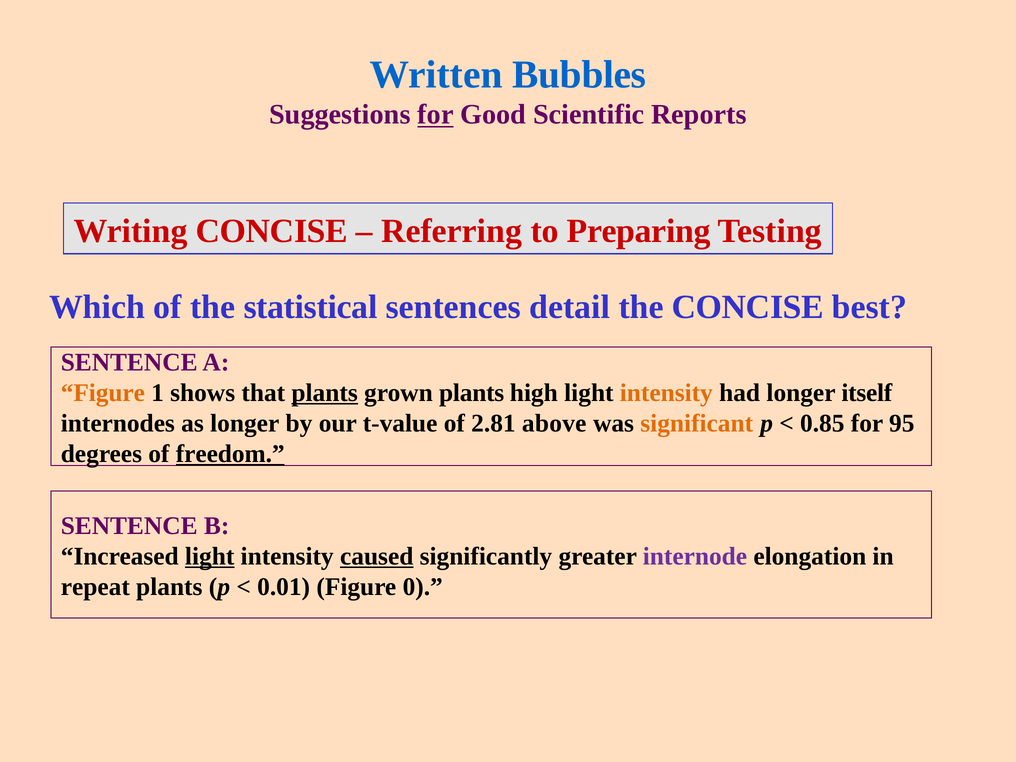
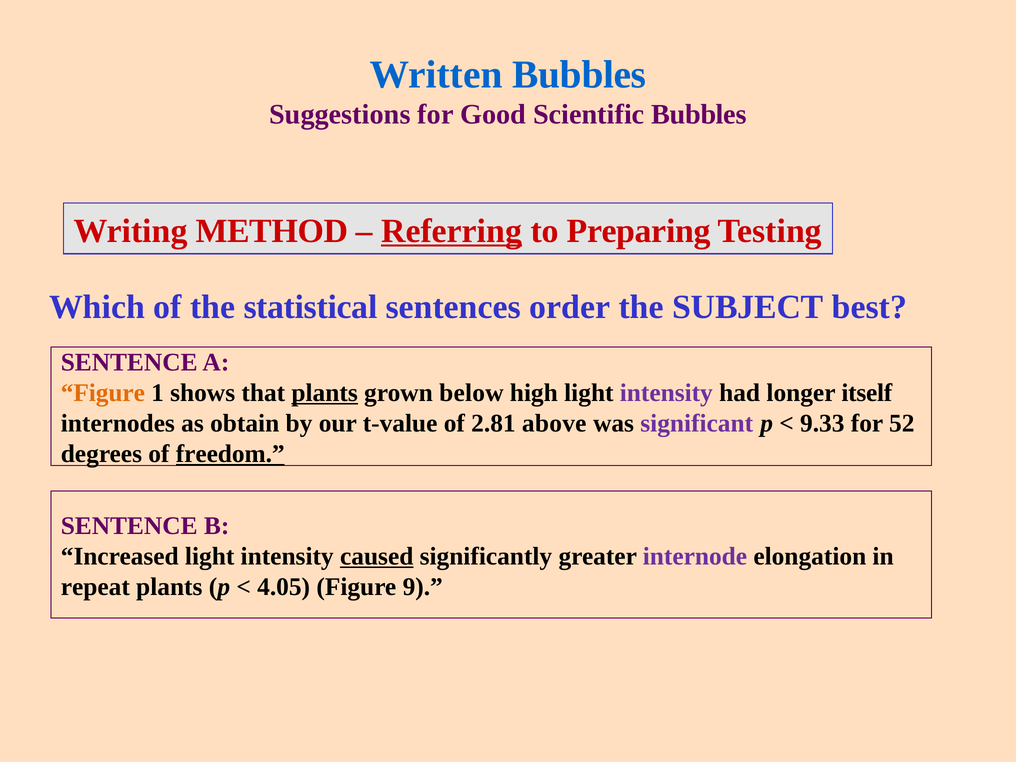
for underline: present -> none (435, 115)
Scientific Reports: Reports -> Bubbles (699, 115)
Writing CONCISE: CONCISE -> METHOD (272, 231)
Referring underline: none -> present (452, 231)
detail: detail -> order (570, 307)
the CONCISE: CONCISE -> SUBJECT (748, 307)
grown plants: plants -> below (471, 393)
intensity colour: orange -> purple (666, 393)
as longer: longer -> obtain (245, 423)
significant colour: orange -> purple (697, 423)
0.85: 0.85 -> 9.33 (822, 423)
95: 95 -> 52 (902, 423)
light underline: present -> none (210, 556)
0.01: 0.01 -> 4.05 (284, 587)
0: 0 -> 9 (423, 587)
